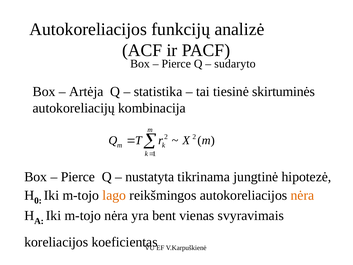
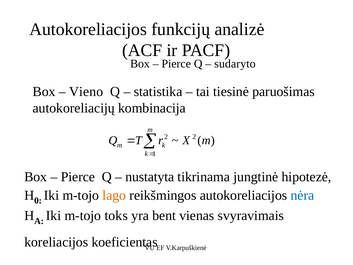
Artėja: Artėja -> Vieno (86, 92)
skirtuminės: skirtuminės -> paruošimas (284, 92)
nėra colour: orange -> blue (302, 195)
m-tojo nėra: nėra -> toks (116, 215)
